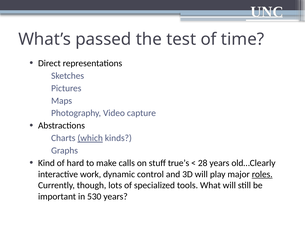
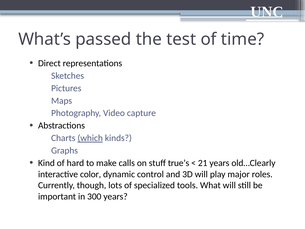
28: 28 -> 21 (203, 163)
work: work -> color (91, 174)
roles underline: present -> none (262, 174)
530: 530 -> 300 (94, 196)
